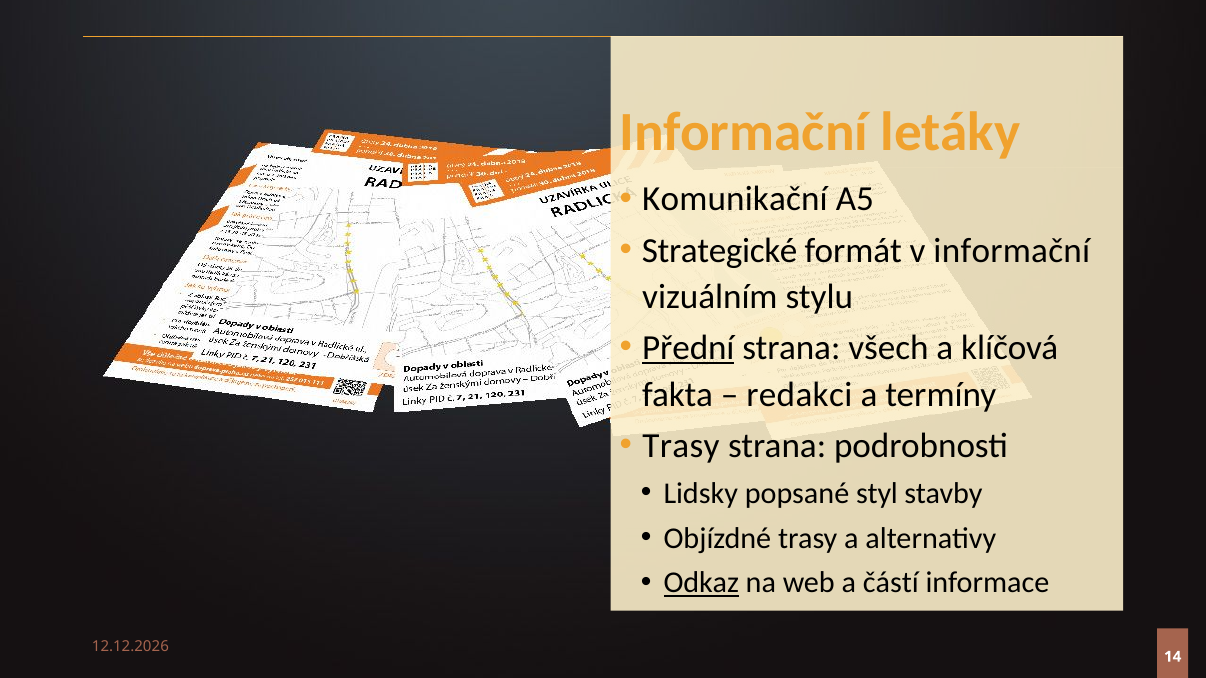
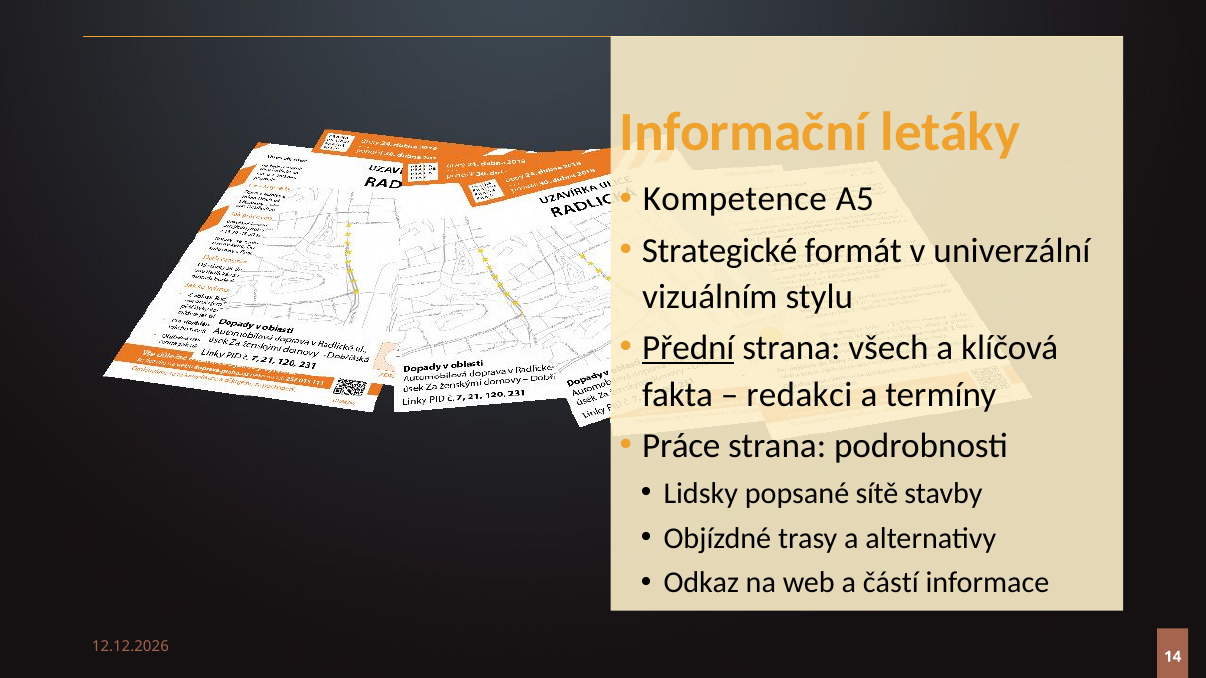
Komunikační: Komunikační -> Kompetence (735, 199)
v informační: informační -> univerzální (1012, 251)
Trasy: Trasy -> Práce (681, 446)
styl: styl -> sítě (877, 494)
Odkaz underline: present -> none (701, 583)
